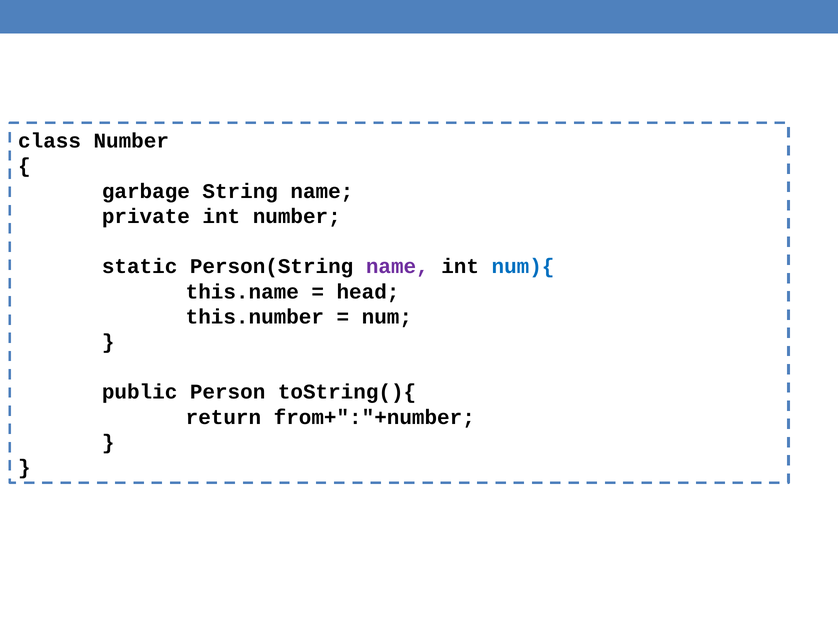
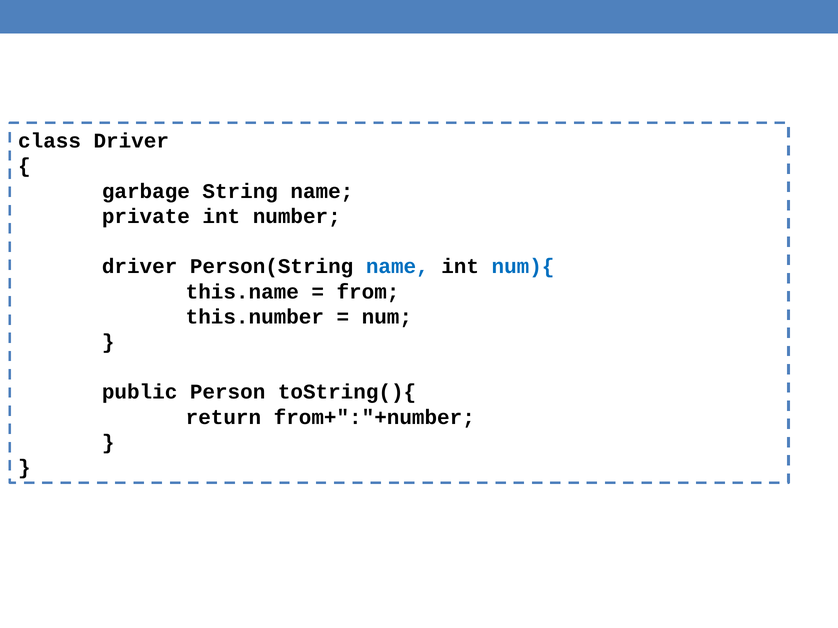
class Number: Number -> Driver (131, 141)
static: static -> driver (140, 267)
name colour: purple -> blue (397, 267)
head: head -> from (368, 292)
